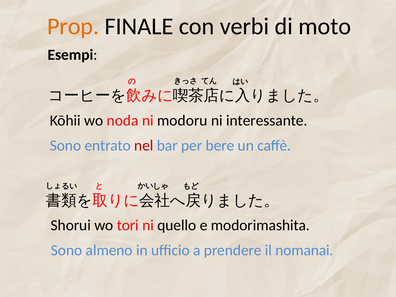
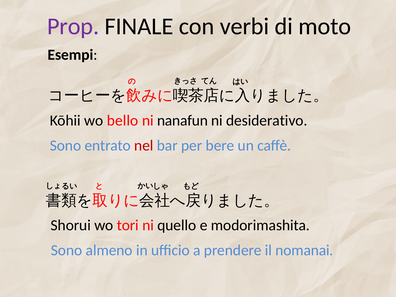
Prop colour: orange -> purple (73, 26)
noda: noda -> bello (123, 121)
modoru: modoru -> nanafun (182, 121)
interessante: interessante -> desiderativo (267, 121)
